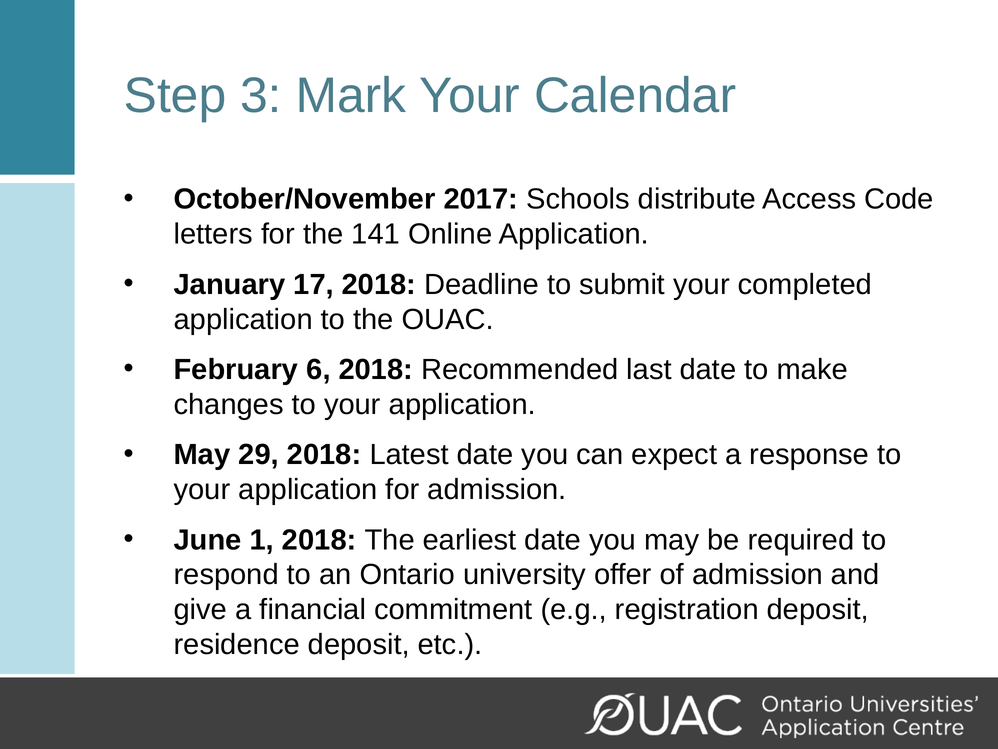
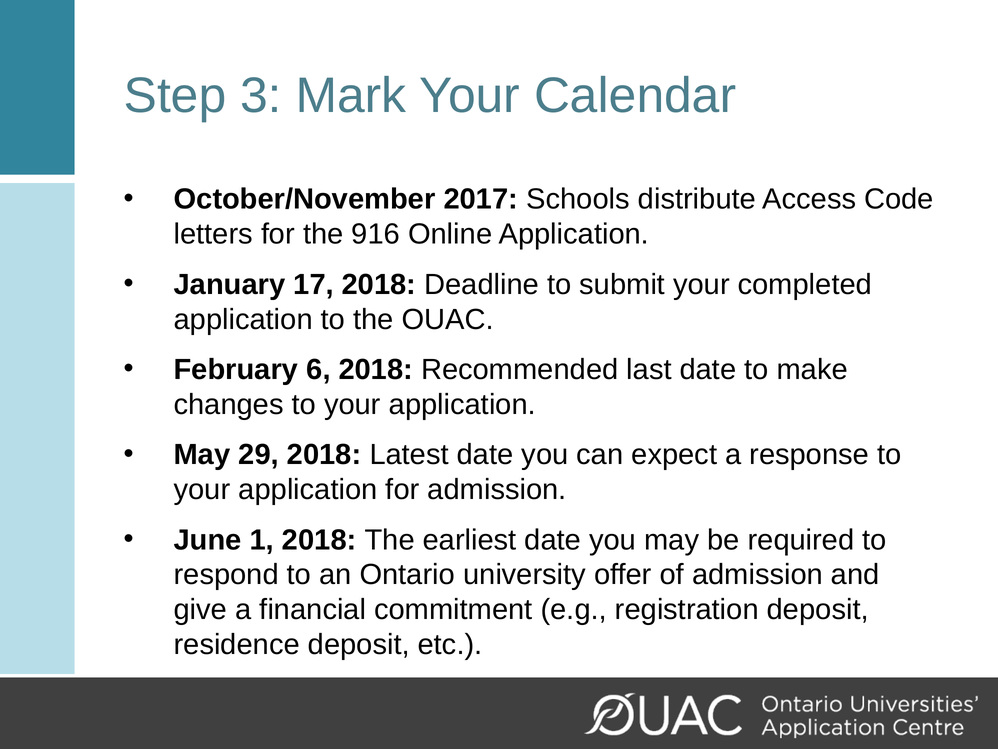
141: 141 -> 916 (376, 234)
